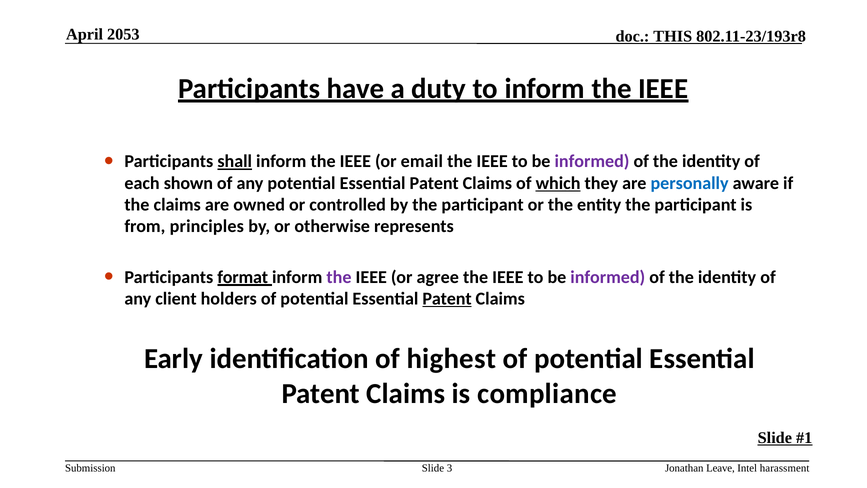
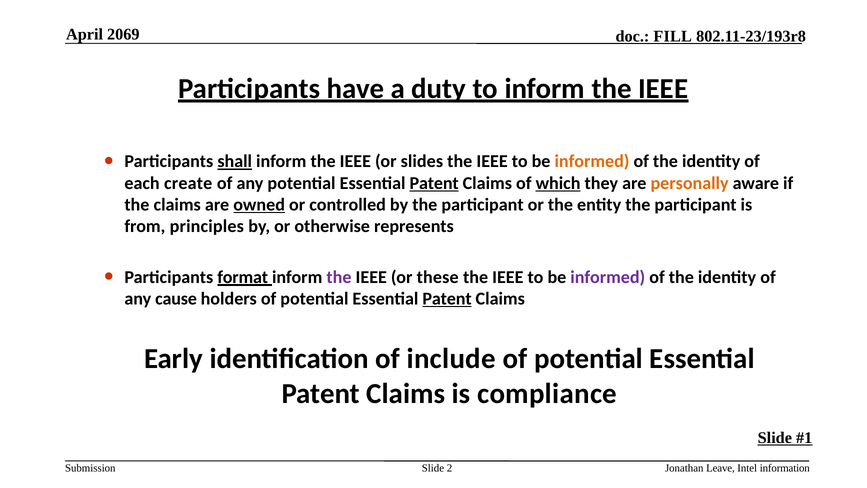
2053: 2053 -> 2069 (123, 34)
THIS: THIS -> FILL (673, 36)
email: email -> slides (422, 161)
informed colour: purple -> orange (592, 161)
shown: shown -> create (188, 183)
Patent underline: none -> present (434, 183)
personally colour: blue -> orange (690, 183)
owned underline: none -> present (259, 205)
agree: agree -> these (438, 277)
client: client -> cause (176, 299)
highest: highest -> include (451, 359)
3: 3 -> 2 (450, 468)
harassment: harassment -> information (785, 468)
